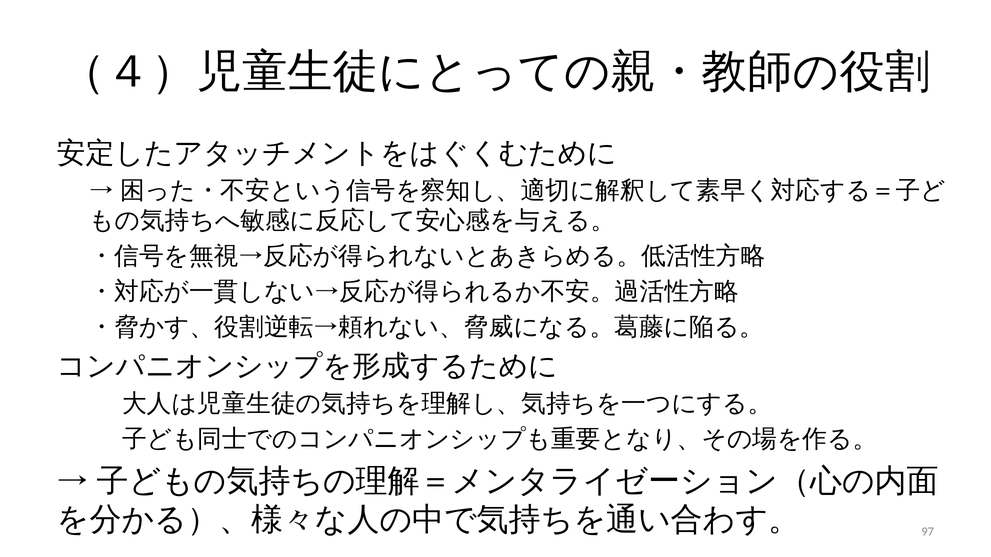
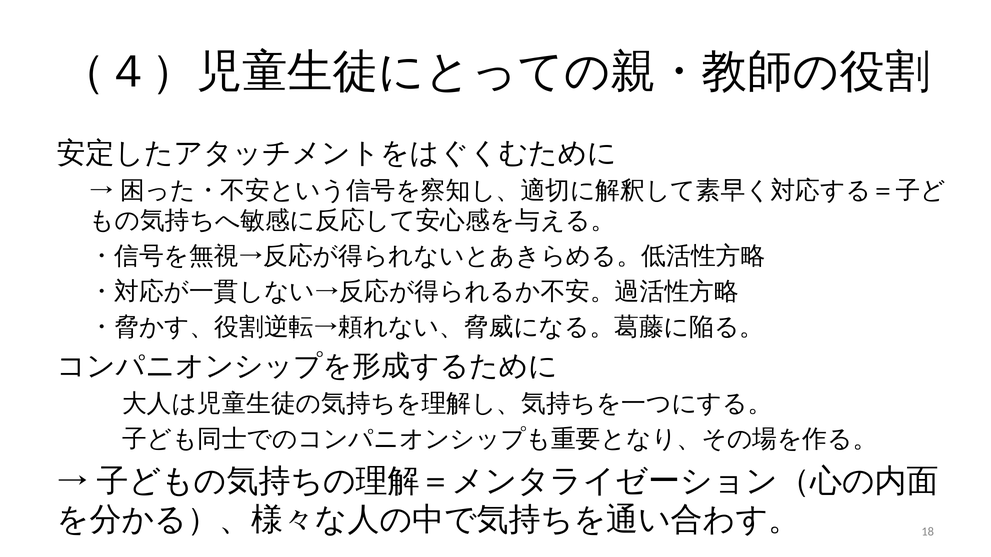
97: 97 -> 18 (928, 532)
